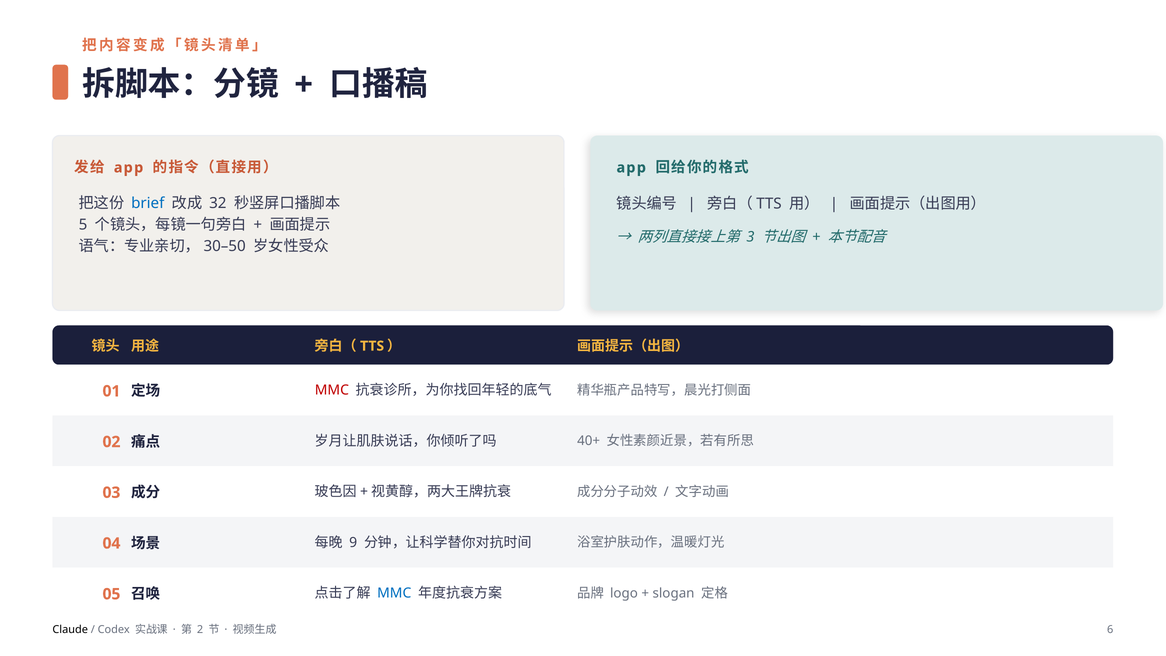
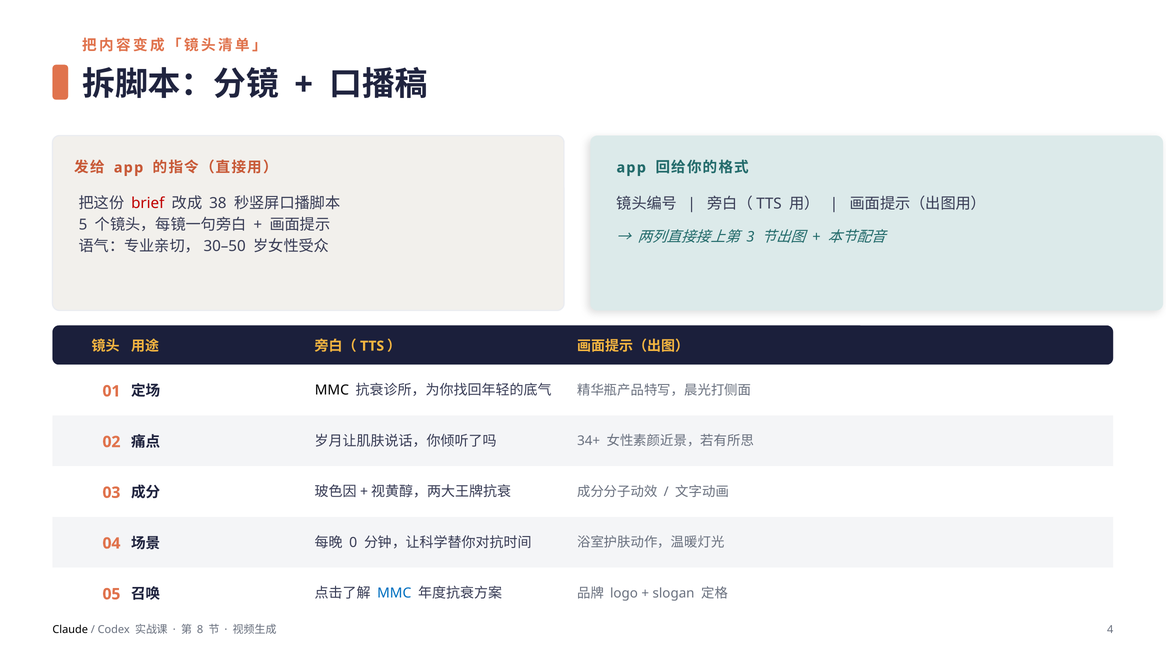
brief colour: blue -> red (148, 203)
32: 32 -> 38 (218, 203)
MMC colour: red -> black (332, 390)
40+: 40+ -> 34+ (589, 441)
9: 9 -> 0 (353, 542)
2: 2 -> 8 (200, 629)
6: 6 -> 4 (1110, 629)
